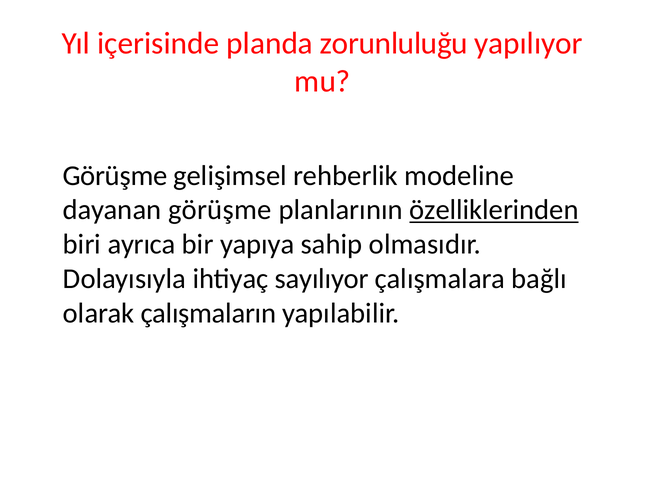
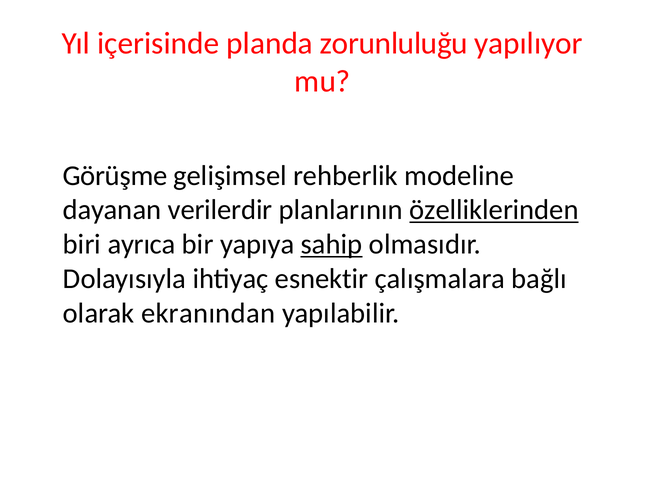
dayanan görüşme: görüşme -> verilerdir (220, 210)
sahip underline: none -> present (332, 244)
sayılıyor: sayılıyor -> esnektir (322, 279)
çalışmaların: çalışmaların -> ekranından (208, 313)
